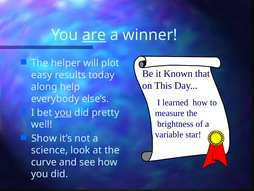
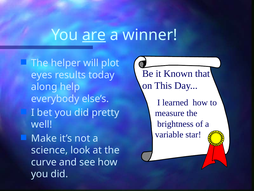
easy: easy -> eyes (42, 75)
you underline: present -> none (63, 112)
Show: Show -> Make (44, 138)
